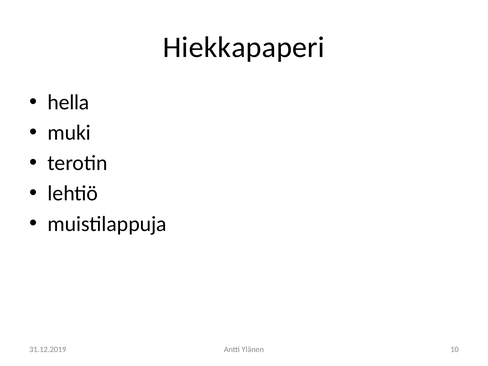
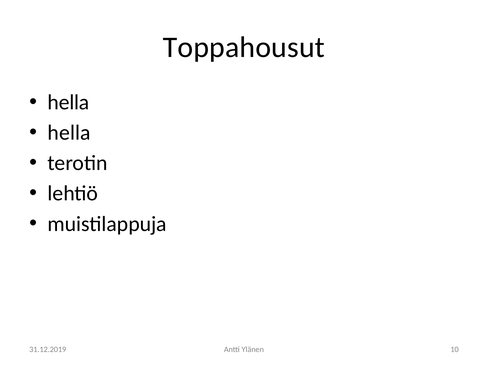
Hiekkapaperi: Hiekkapaperi -> Toppahousut (244, 47)
muki: muki -> hella (69, 133)
